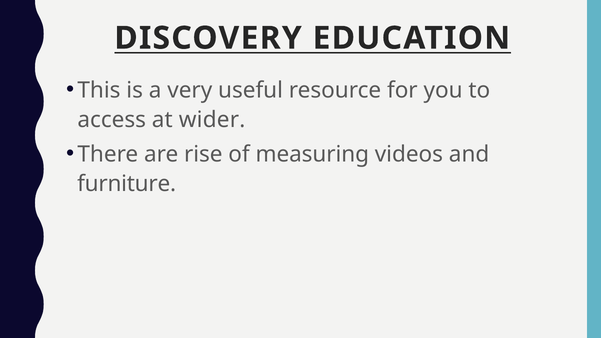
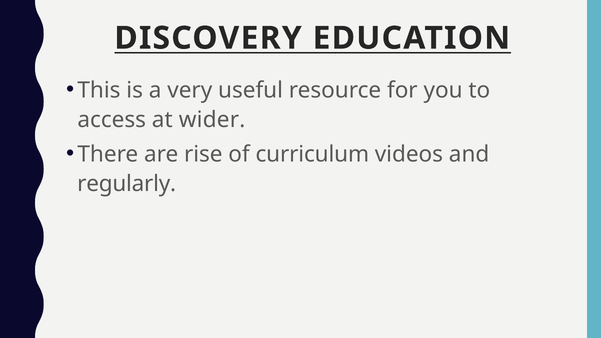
measuring: measuring -> curriculum (312, 154)
furniture: furniture -> regularly (127, 184)
